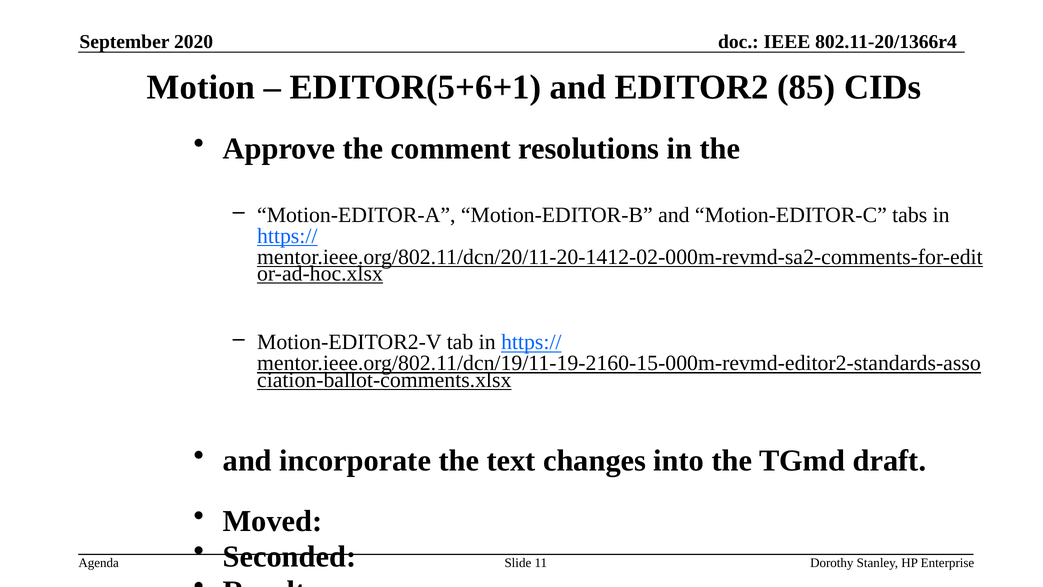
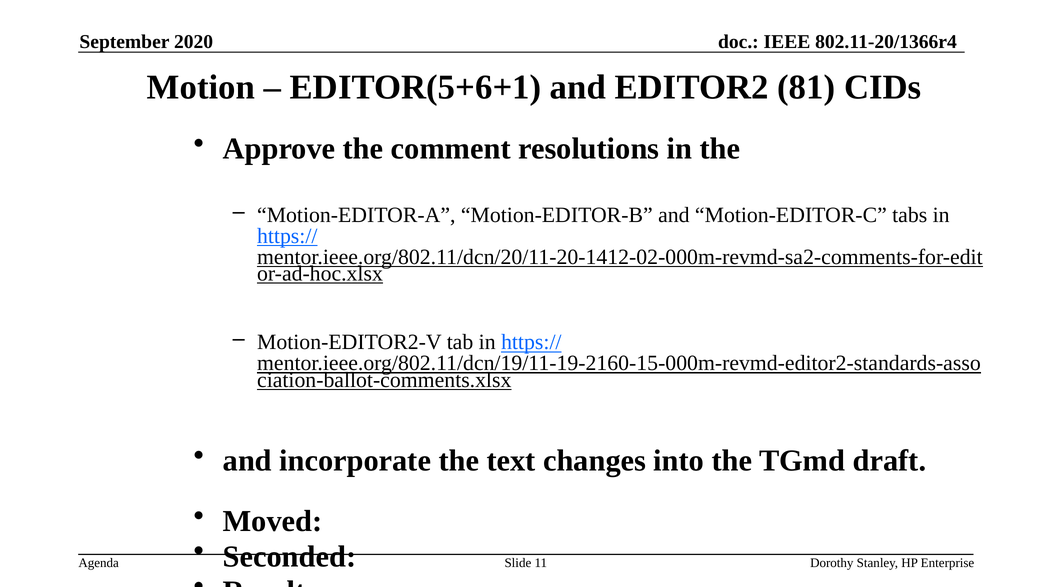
85: 85 -> 81 (806, 87)
